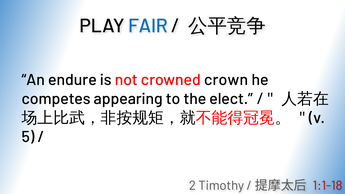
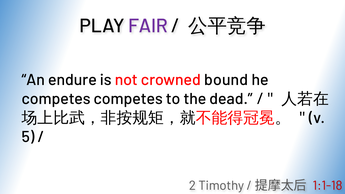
FAIR colour: blue -> purple (148, 26)
crown: crown -> bound (226, 80)
competes appearing: appearing -> competes (128, 99)
elect: elect -> dead (231, 99)
